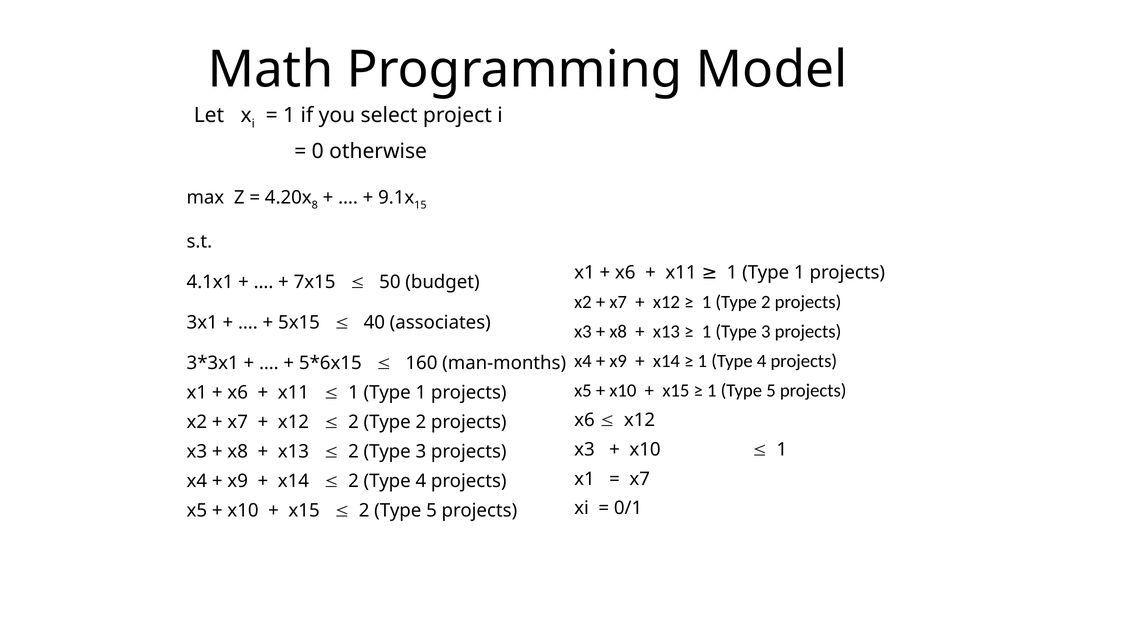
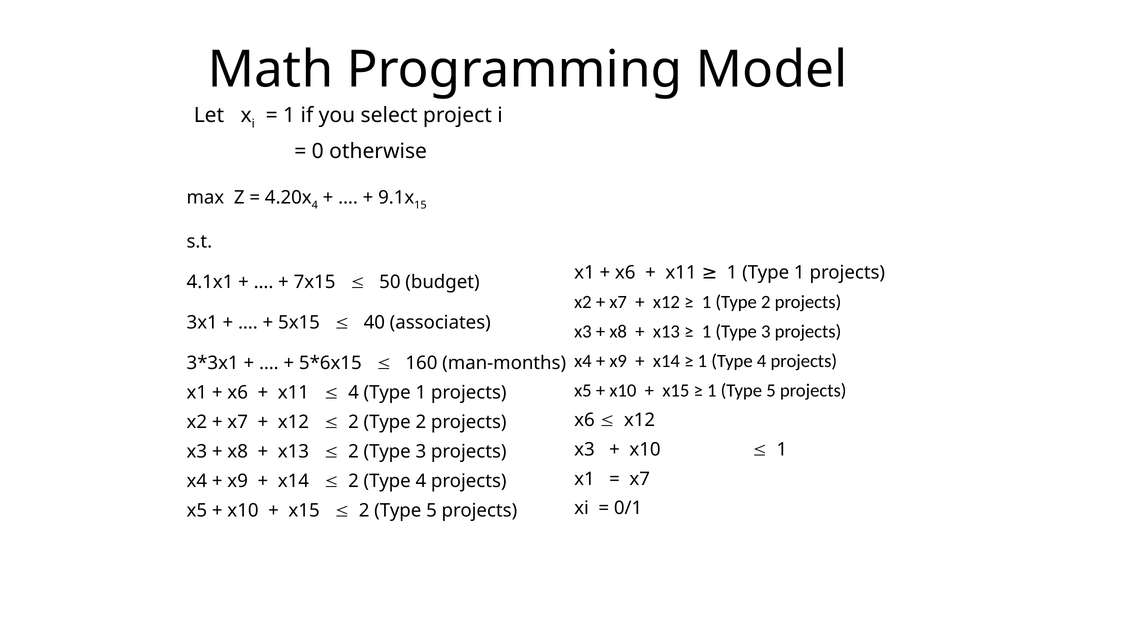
8: 8 -> 4 (315, 205)
1: 1 -> 4 (354, 393)
